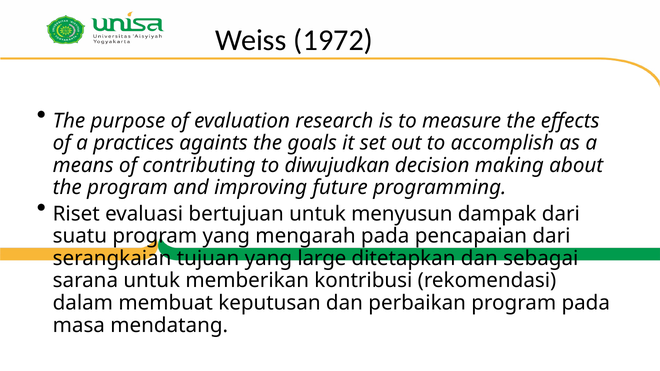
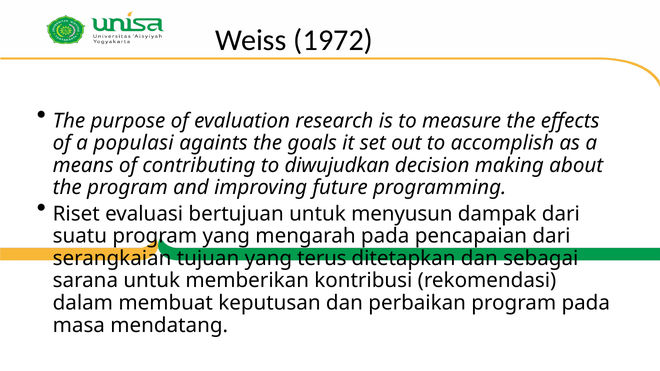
practices: practices -> populasi (134, 143)
large: large -> terus (322, 259)
